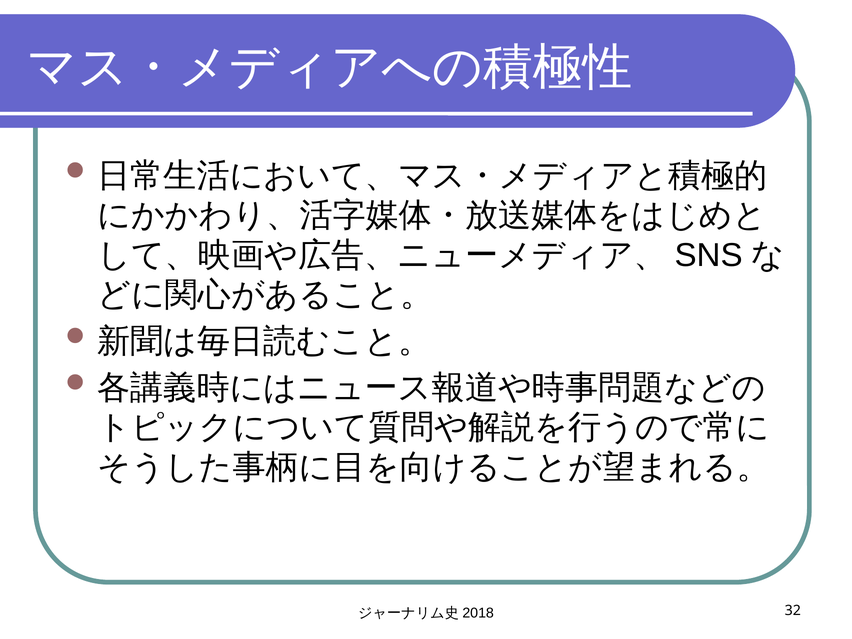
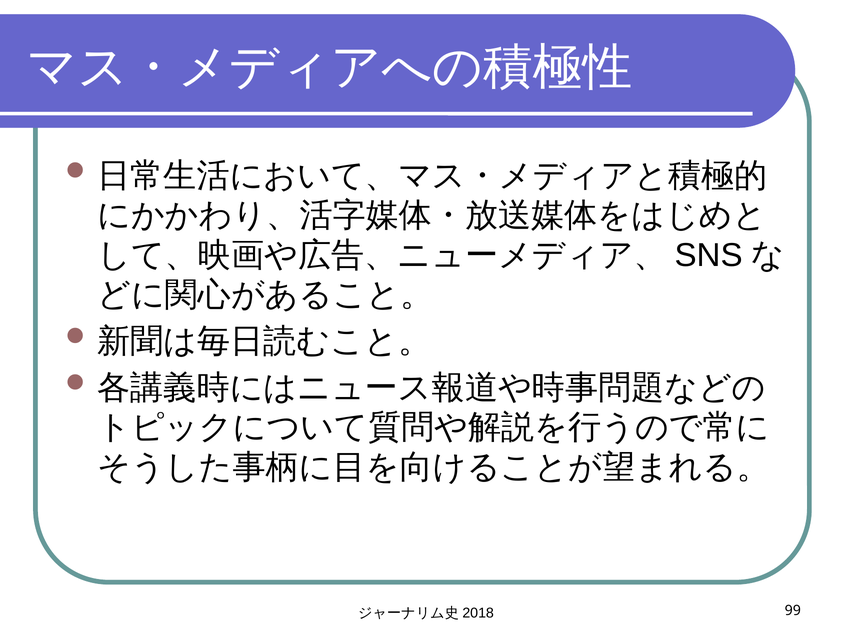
32: 32 -> 99 (793, 611)
